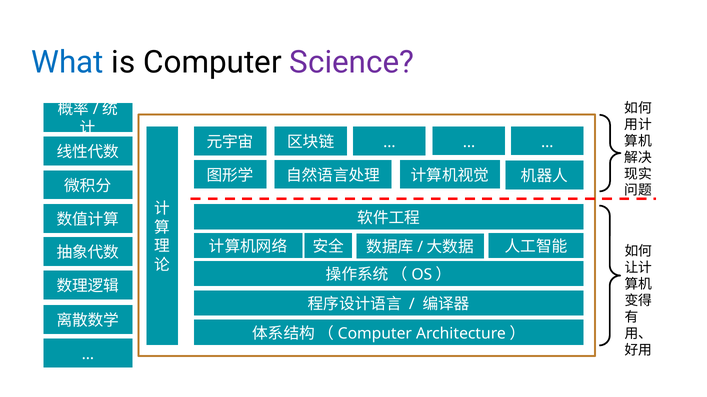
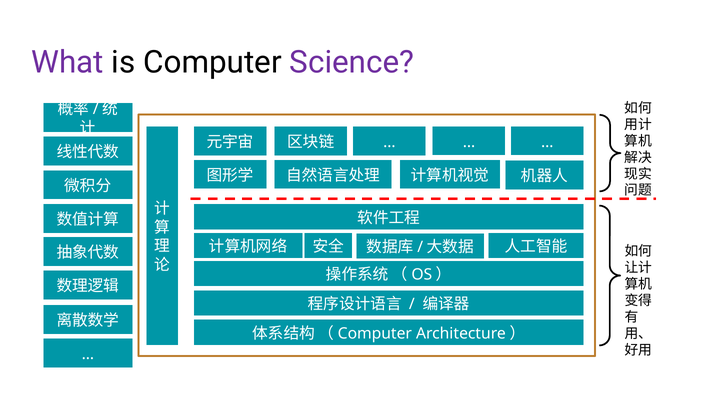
What colour: blue -> purple (67, 63)
